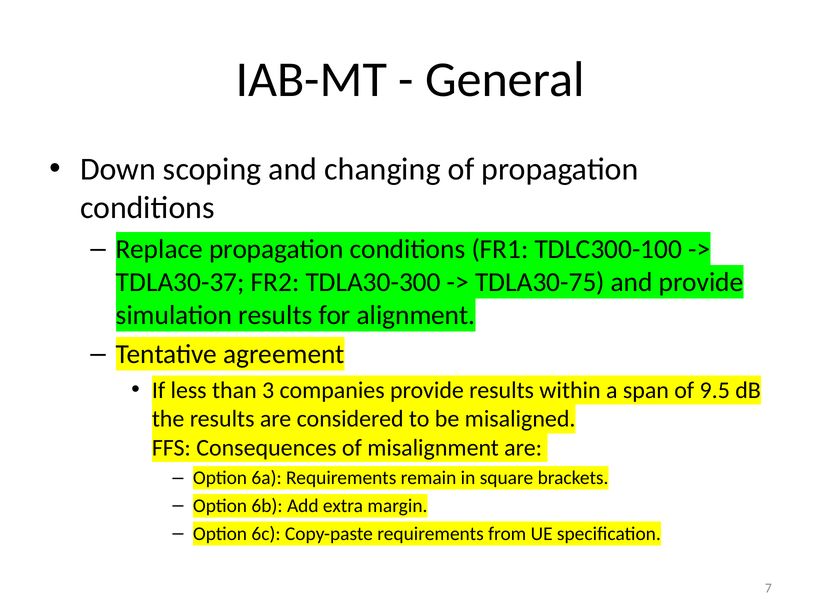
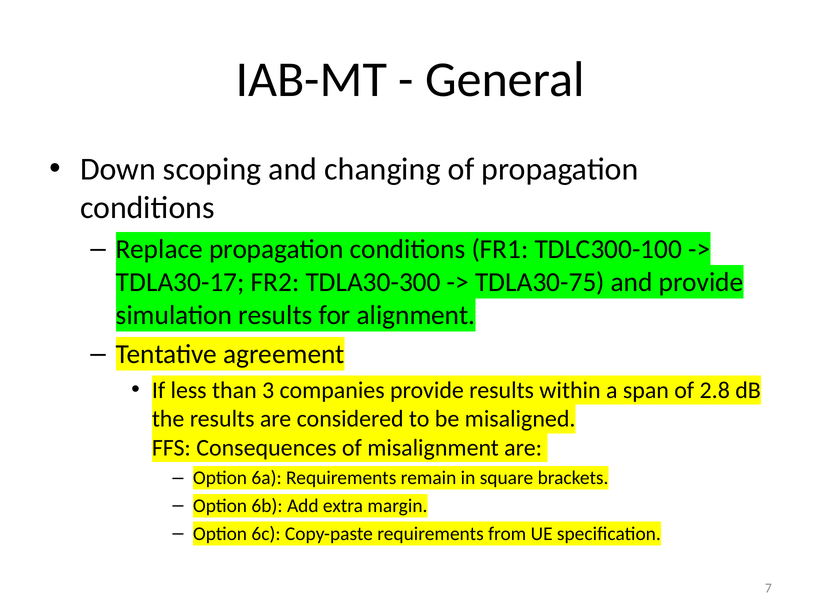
TDLA30-37: TDLA30-37 -> TDLA30-17 (180, 282)
9.5: 9.5 -> 2.8 (715, 390)
